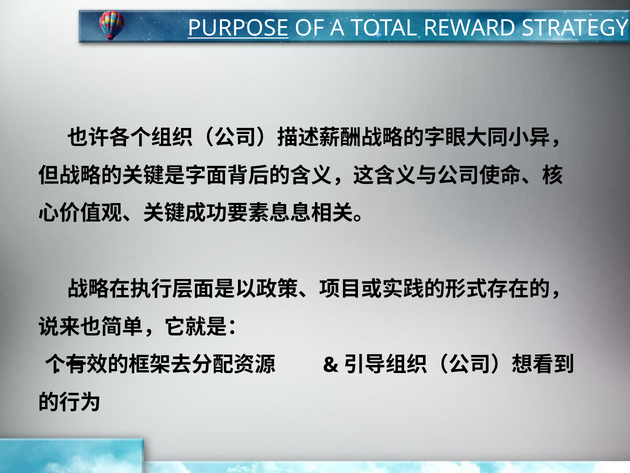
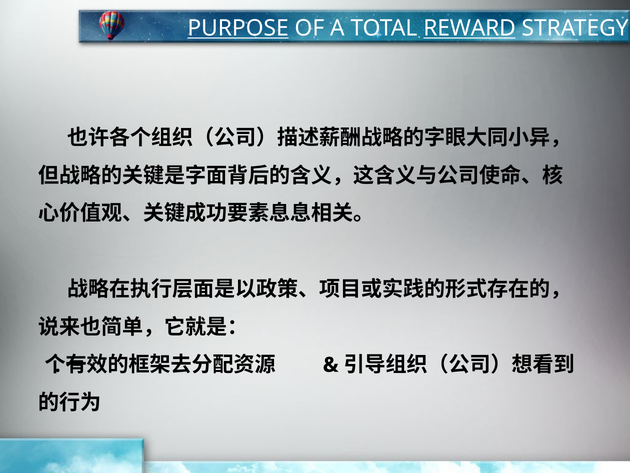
REWARD underline: none -> present (470, 28)
